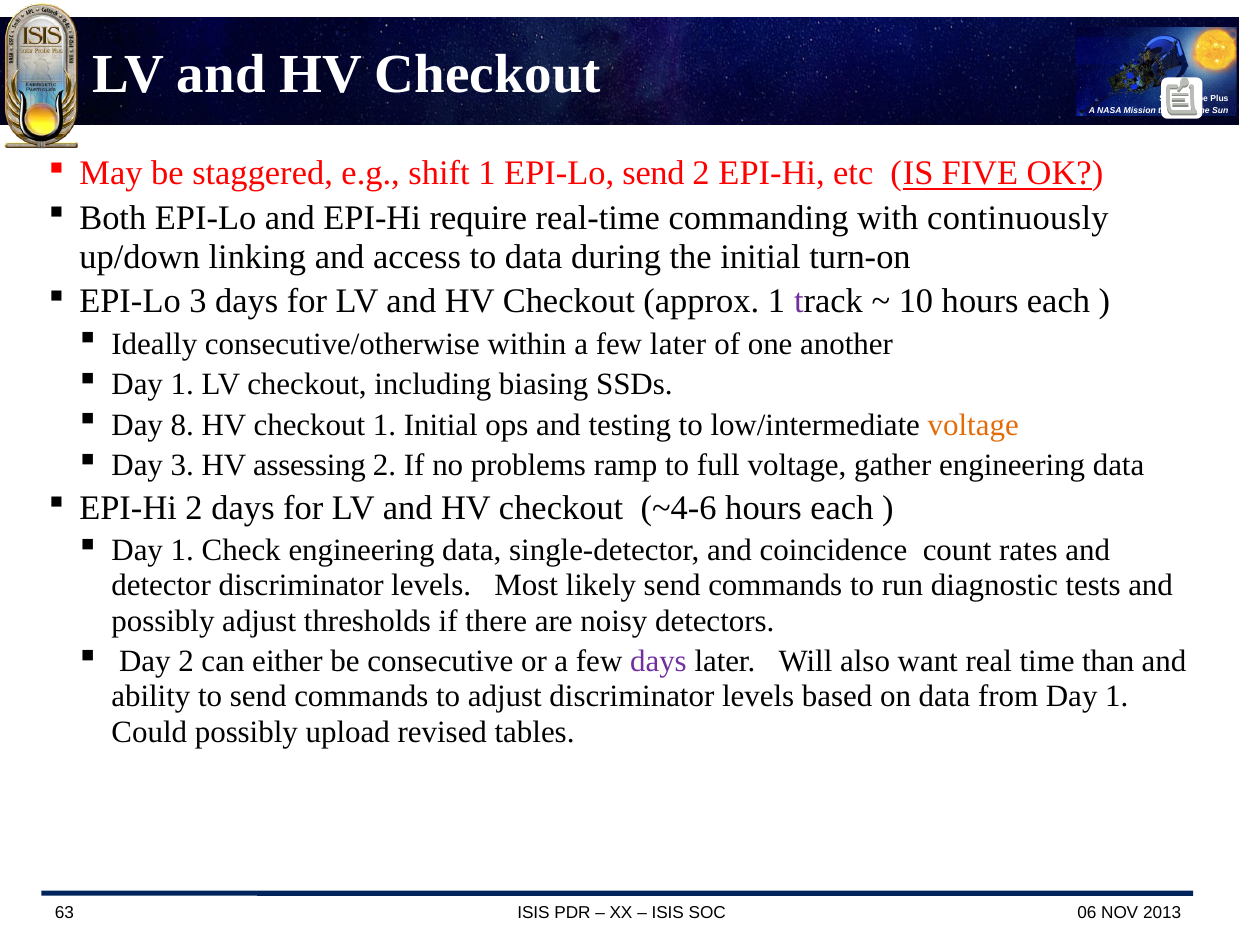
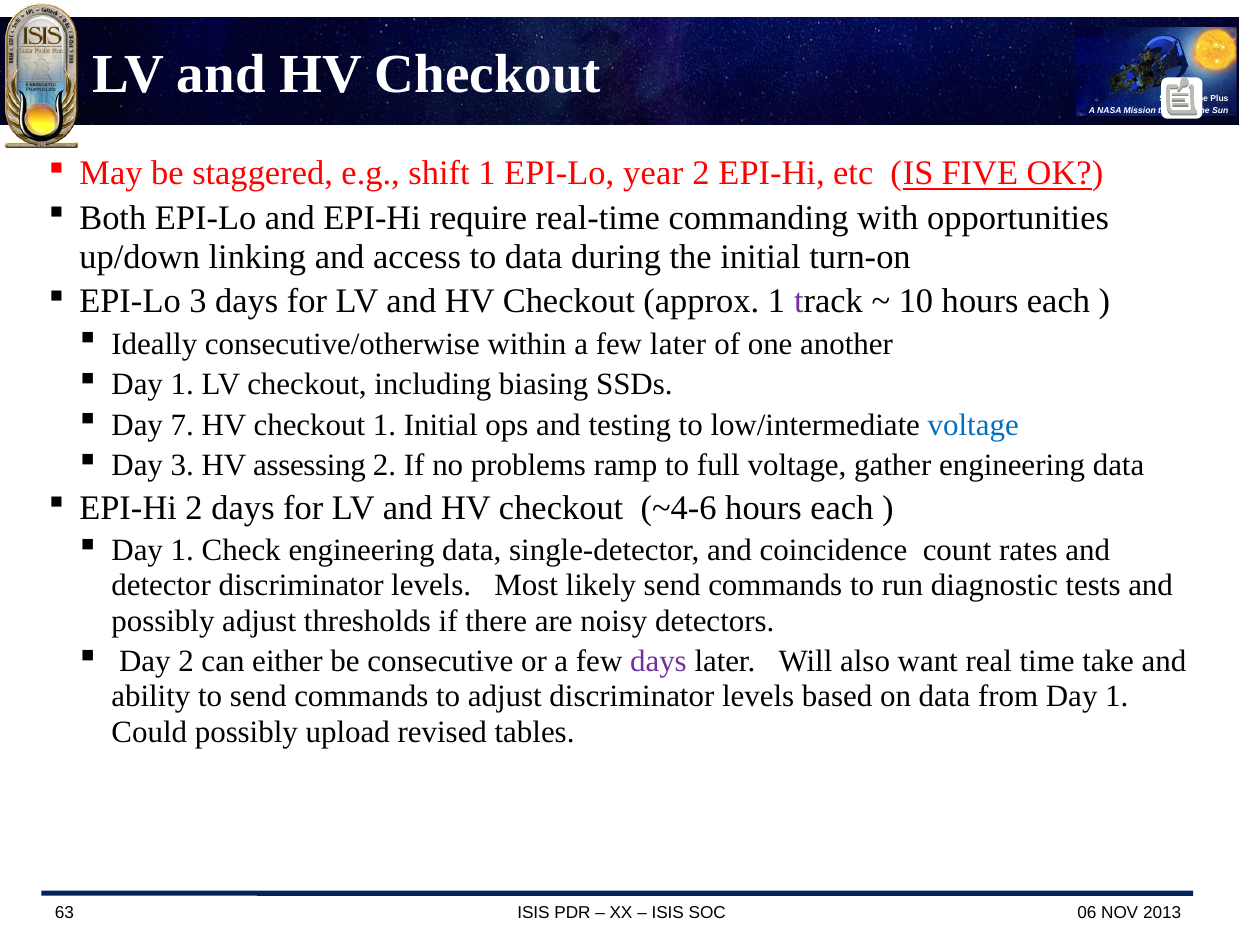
EPI-Lo send: send -> year (653, 173)
continuously: continuously -> opportunities (1018, 218)
8: 8 -> 7 (182, 425)
voltage colour: orange -> blue (973, 425)
than: than -> take (1108, 662)
